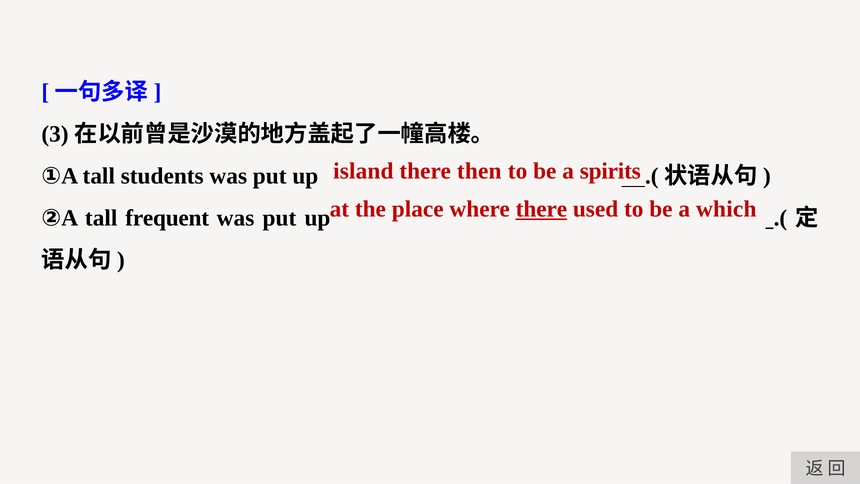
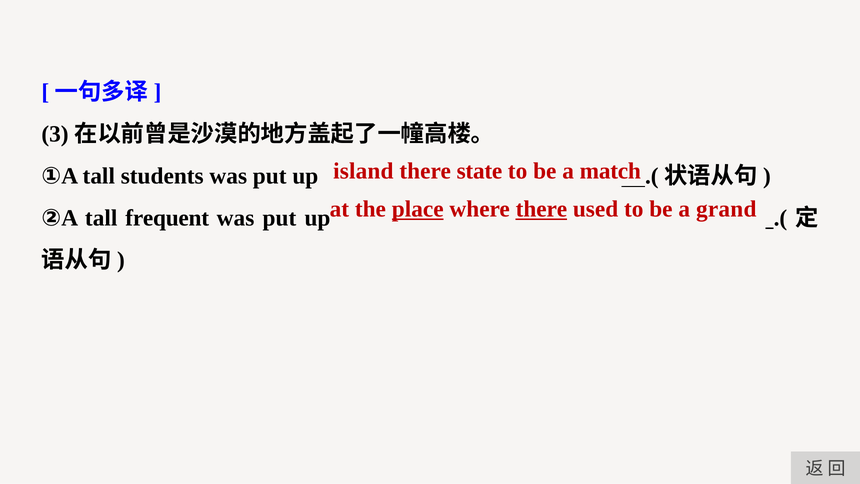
then: then -> state (479, 171)
spirits: spirits -> match (610, 171)
place underline: none -> present (418, 209)
which: which -> grand (726, 209)
